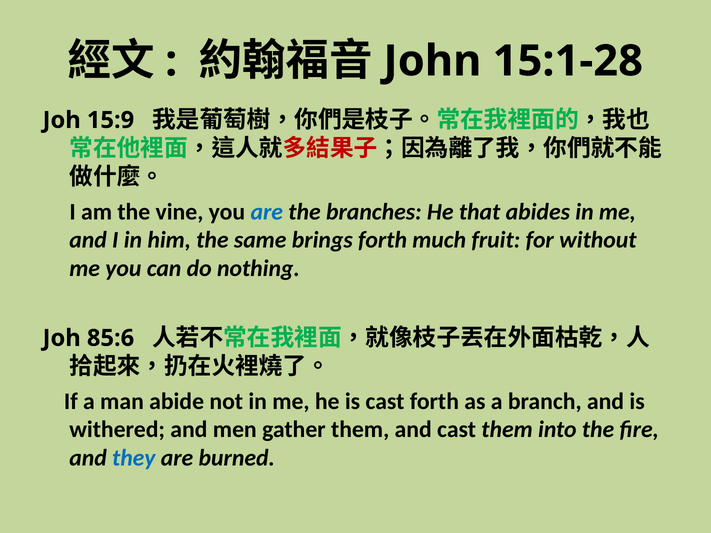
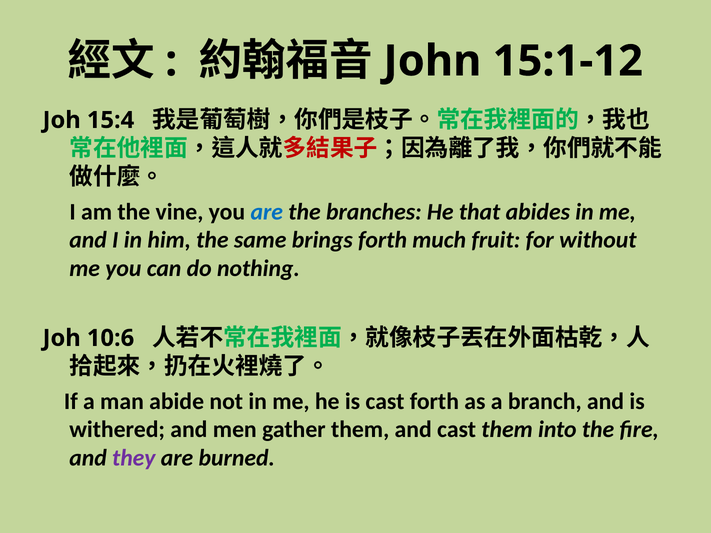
15:1-28: 15:1-28 -> 15:1-12 (568, 61)
15:9: 15:9 -> 15:4 (111, 120)
85:6: 85:6 -> 10:6 (111, 338)
they colour: blue -> purple (134, 458)
